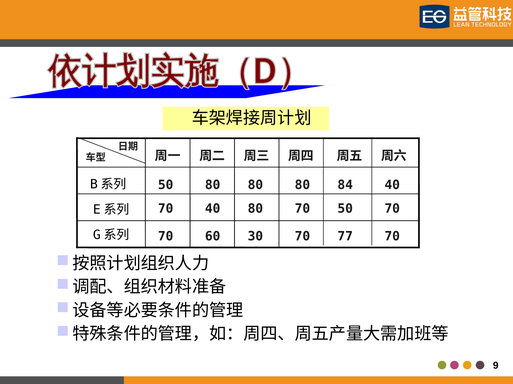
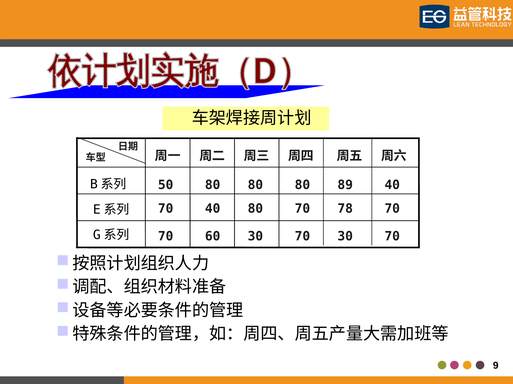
84: 84 -> 89 (345, 185)
70 50: 50 -> 78 (345, 209)
70 77: 77 -> 30 (345, 237)
